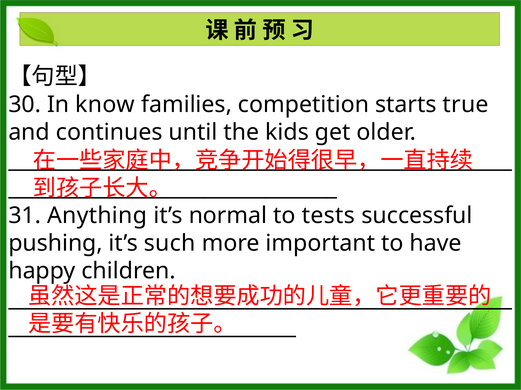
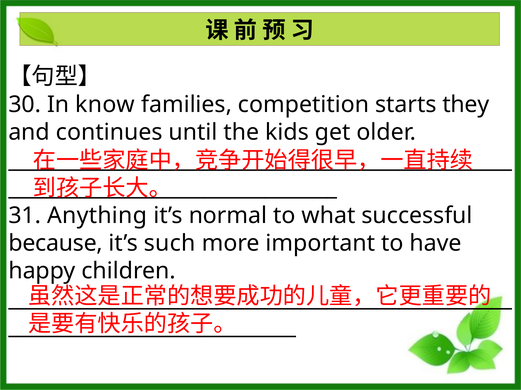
true: true -> they (466, 105)
tests: tests -> what (329, 216)
pushing: pushing -> because (56, 244)
